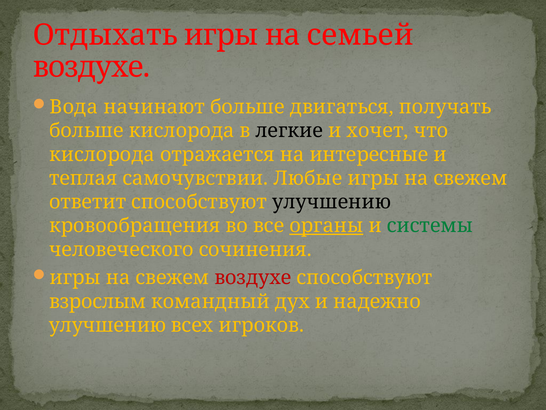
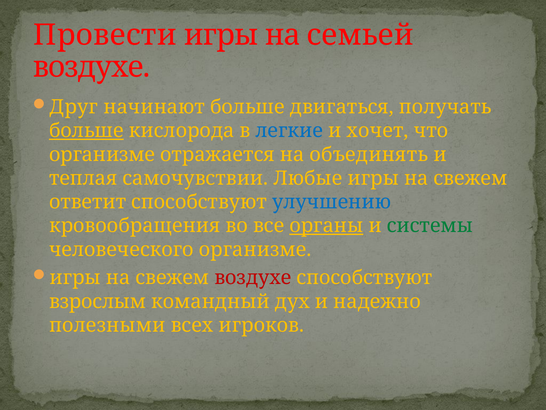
Отдыхать: Отдыхать -> Провести (105, 35)
Вода: Вода -> Друг (74, 107)
больше underline: none -> present (86, 131)
легкие colour: black -> blue (289, 131)
кислорода: кислорода -> организме (102, 154)
интересные: интересные -> объединять (369, 154)
улучшению colour: black -> blue (332, 202)
человеческого сочинения: сочинения -> организме (255, 249)
улучшению: улучшению -> полезными (107, 325)
